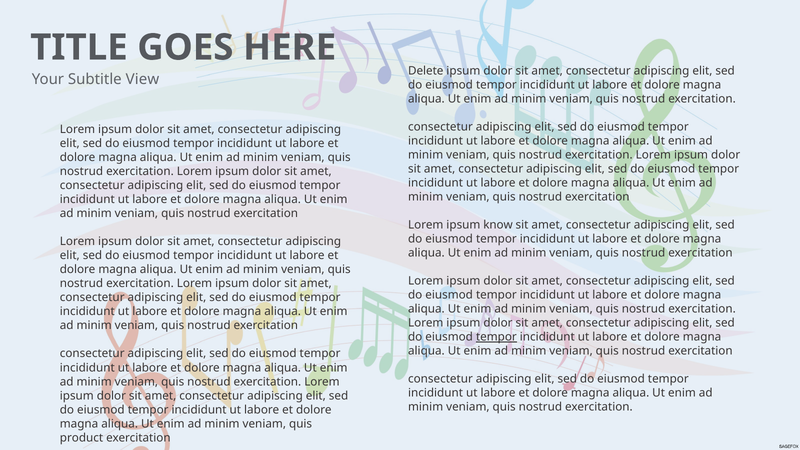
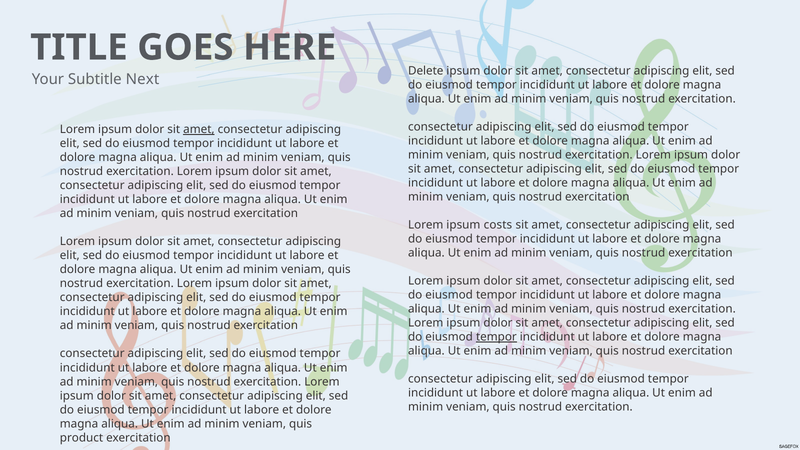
View: View -> Next (142, 79)
amet underline: none -> present (199, 130)
know: know -> costs (498, 225)
